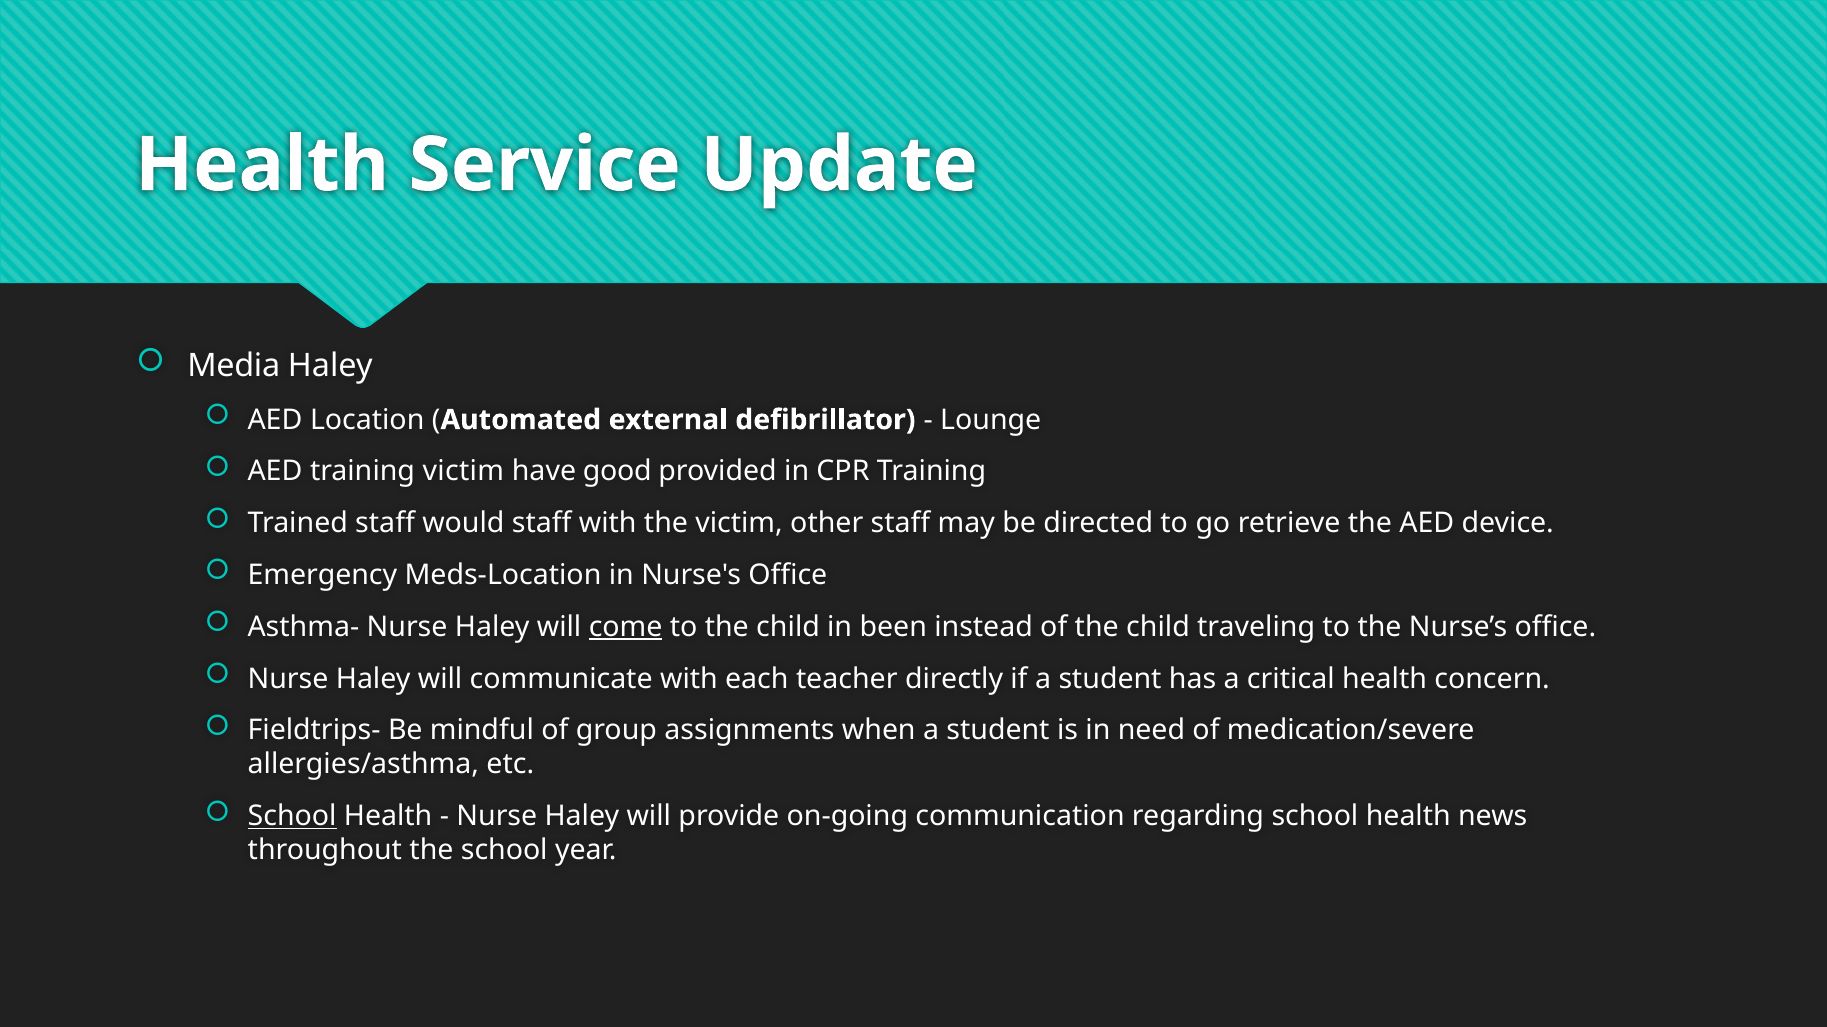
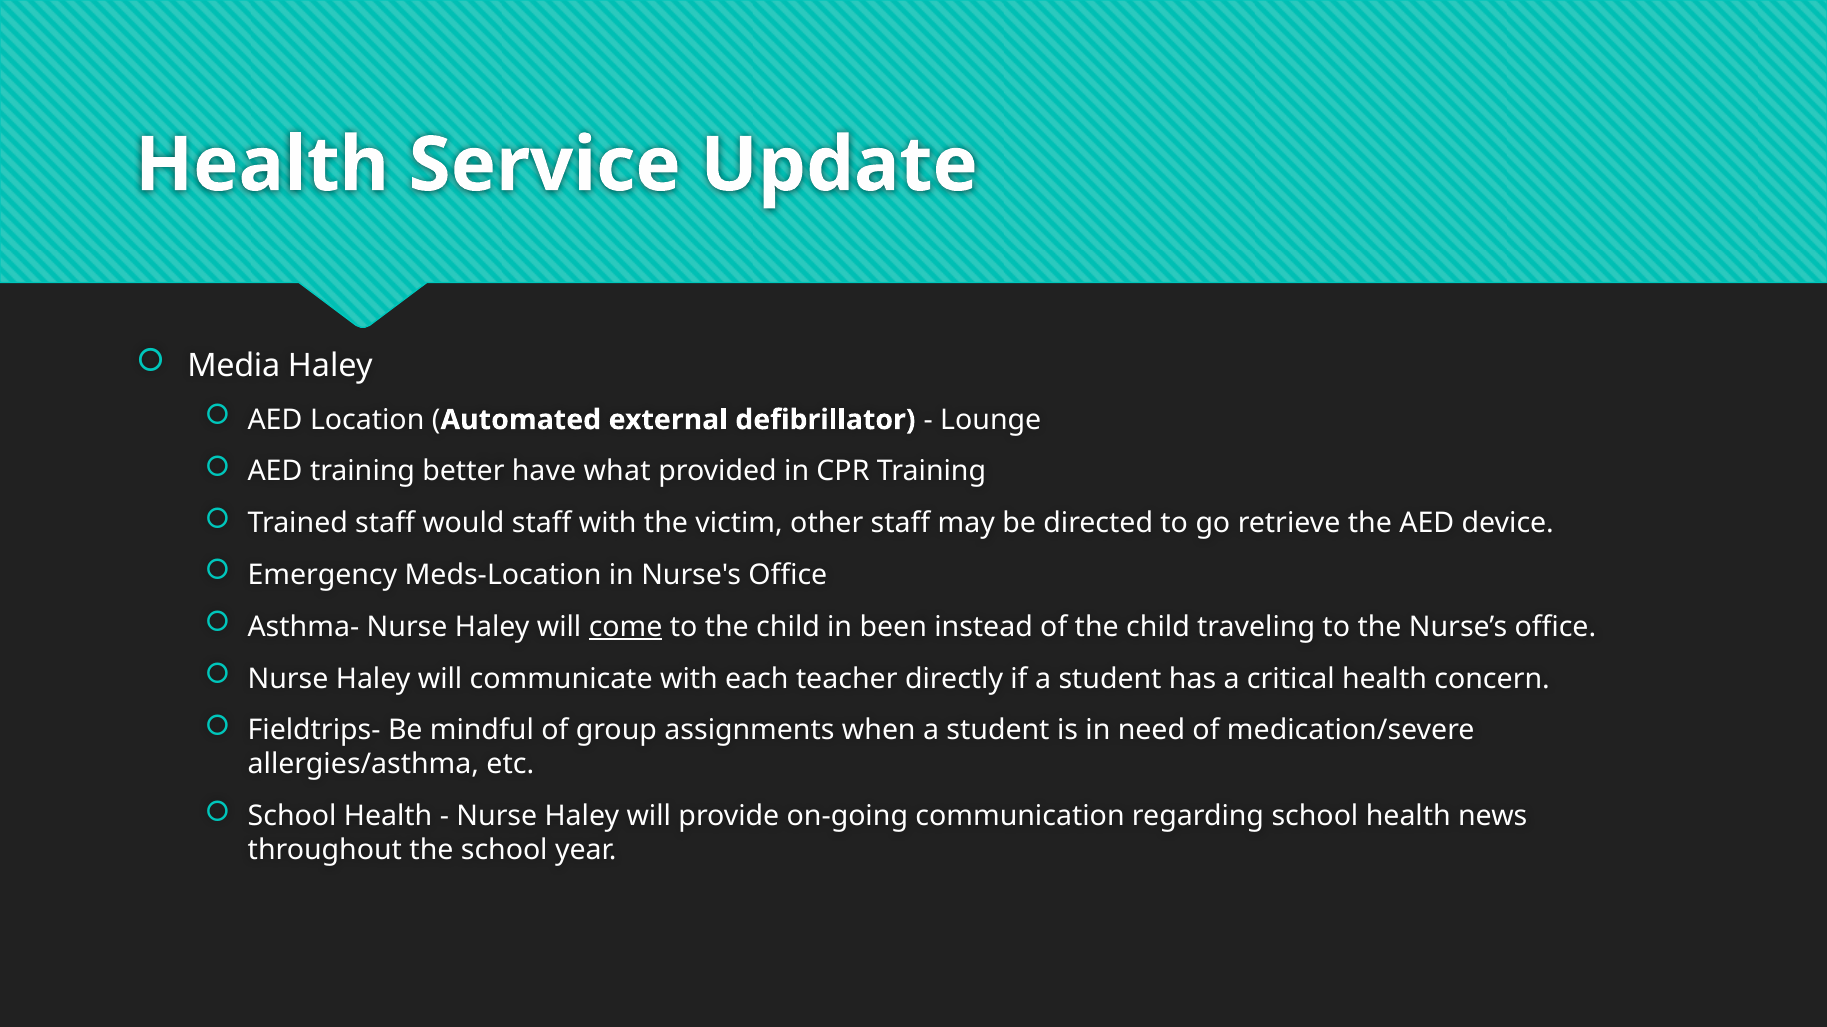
training victim: victim -> better (463, 472)
good: good -> what (617, 472)
School underline: present -> none (292, 817)
